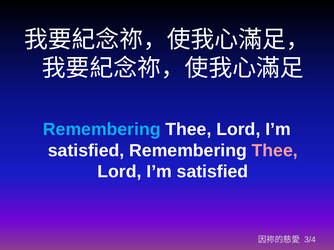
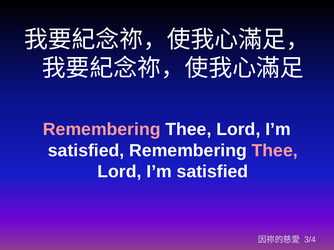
Remembering colour: light blue -> pink (102, 130)
